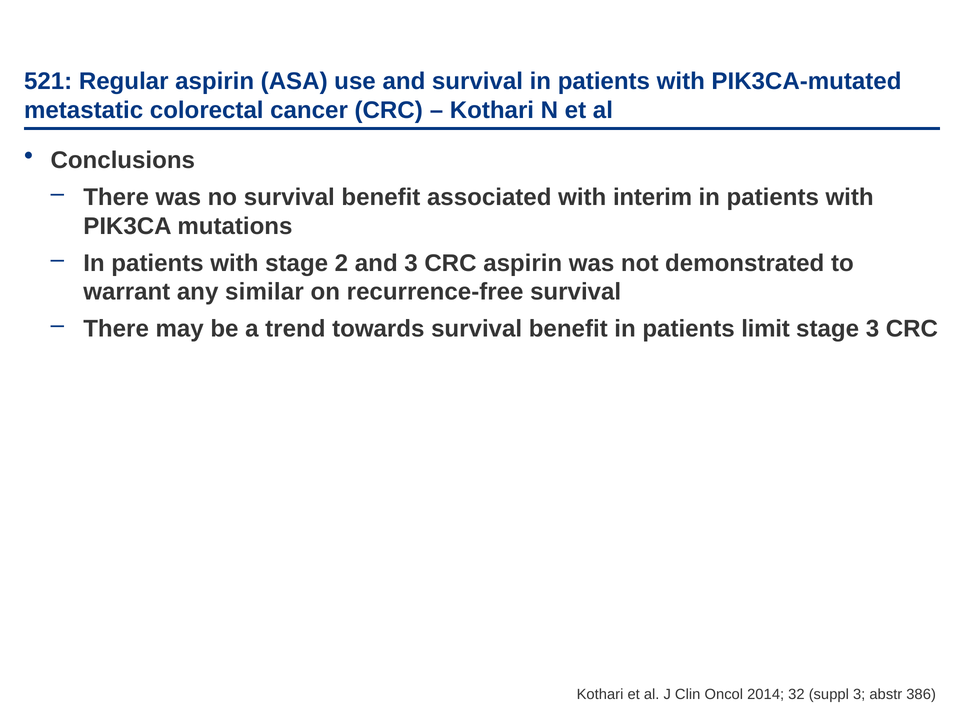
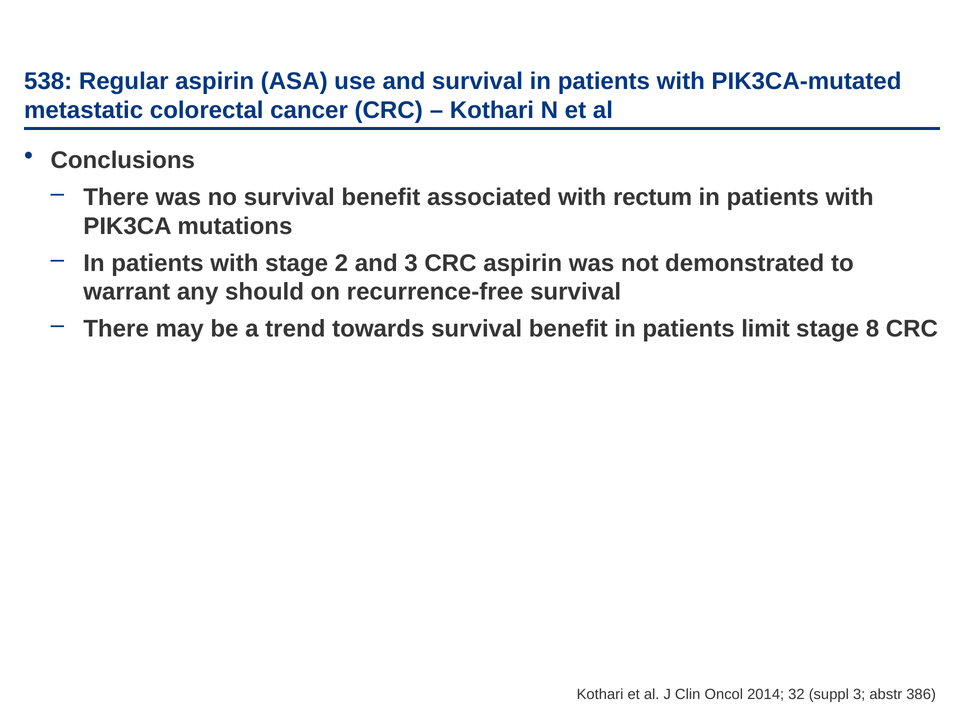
521: 521 -> 538 (48, 81)
interim: interim -> rectum (653, 197)
similar: similar -> should (265, 292)
stage 3: 3 -> 8 (872, 329)
